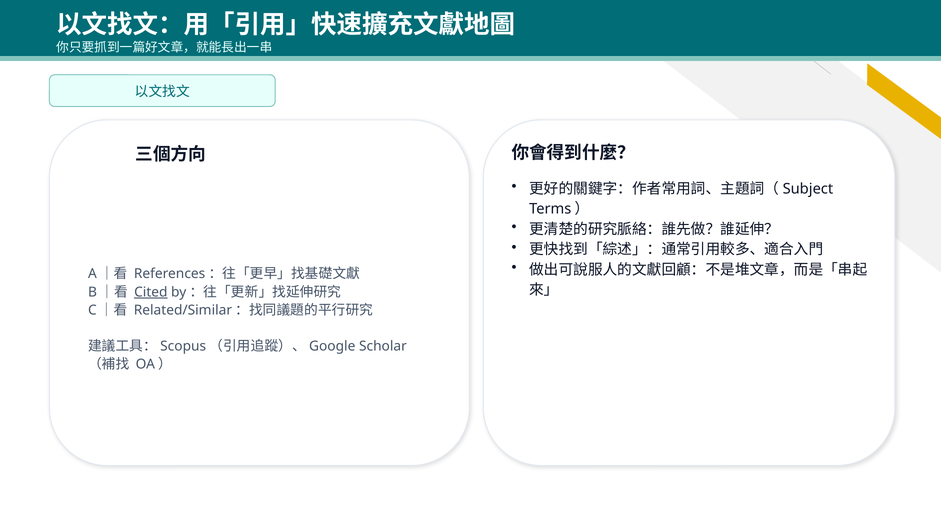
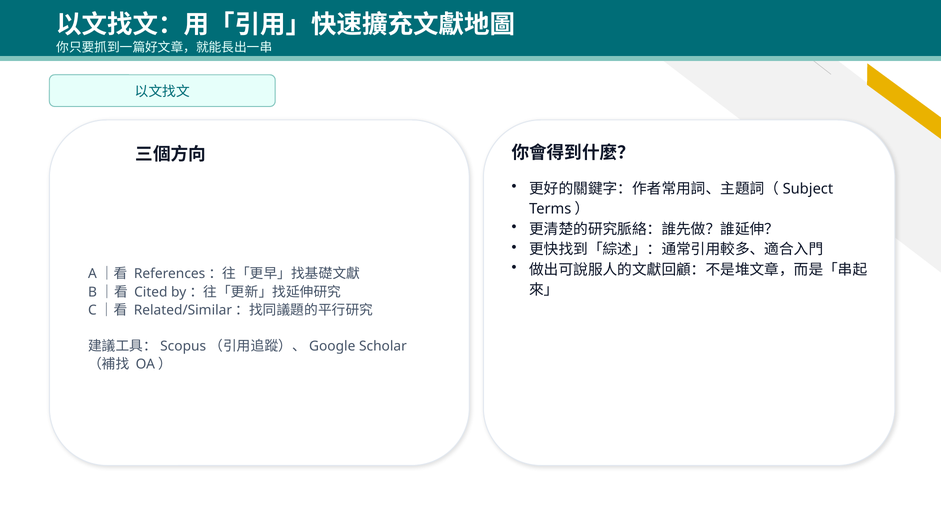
Cited underline: present -> none (151, 292)
